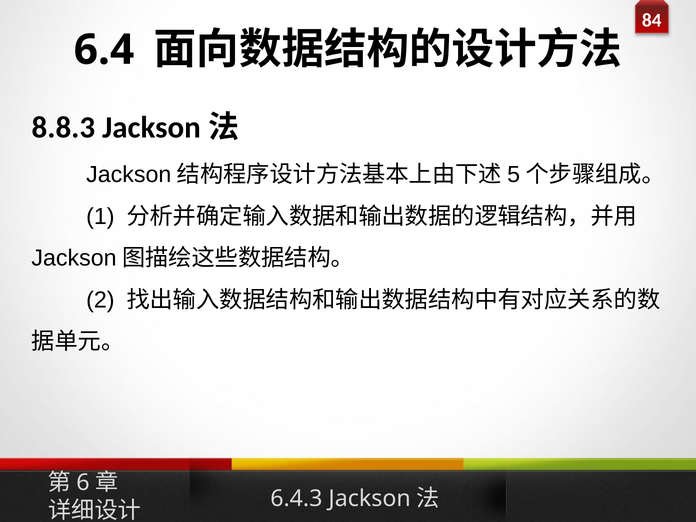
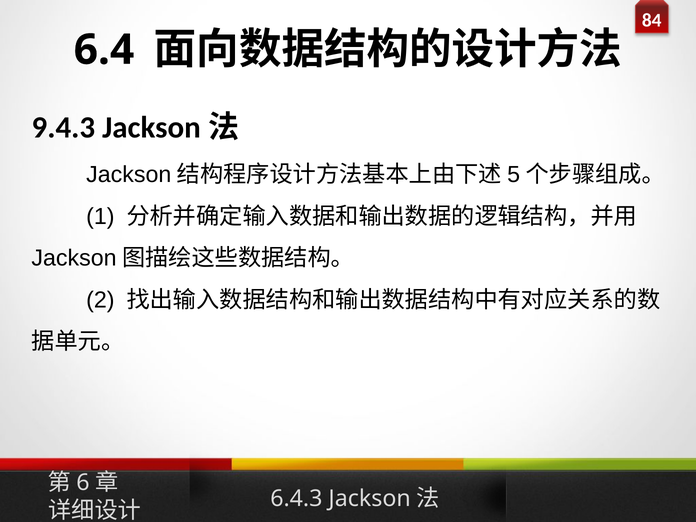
8.8.3: 8.8.3 -> 9.4.3 (63, 128)
